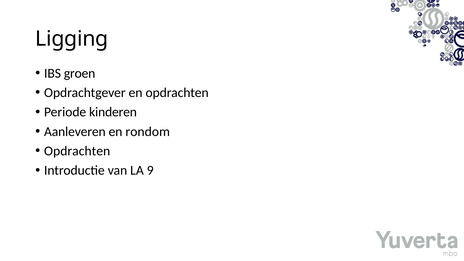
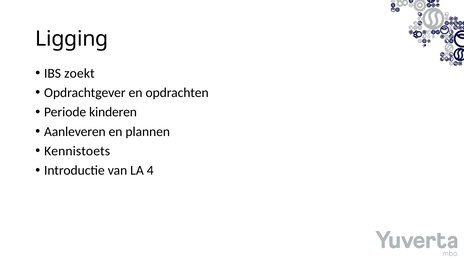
groen: groen -> zoekt (79, 73)
rondom: rondom -> plannen (148, 132)
Opdrachten: Opdrachten -> Kennistoets (77, 151)
9: 9 -> 4 (150, 170)
